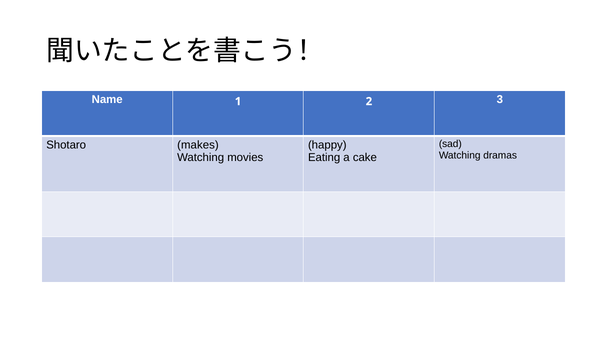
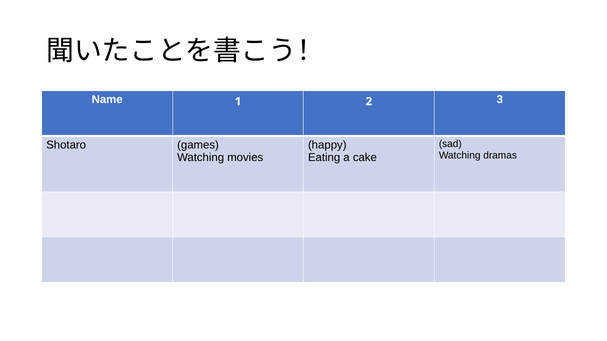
makes: makes -> games (198, 145)
